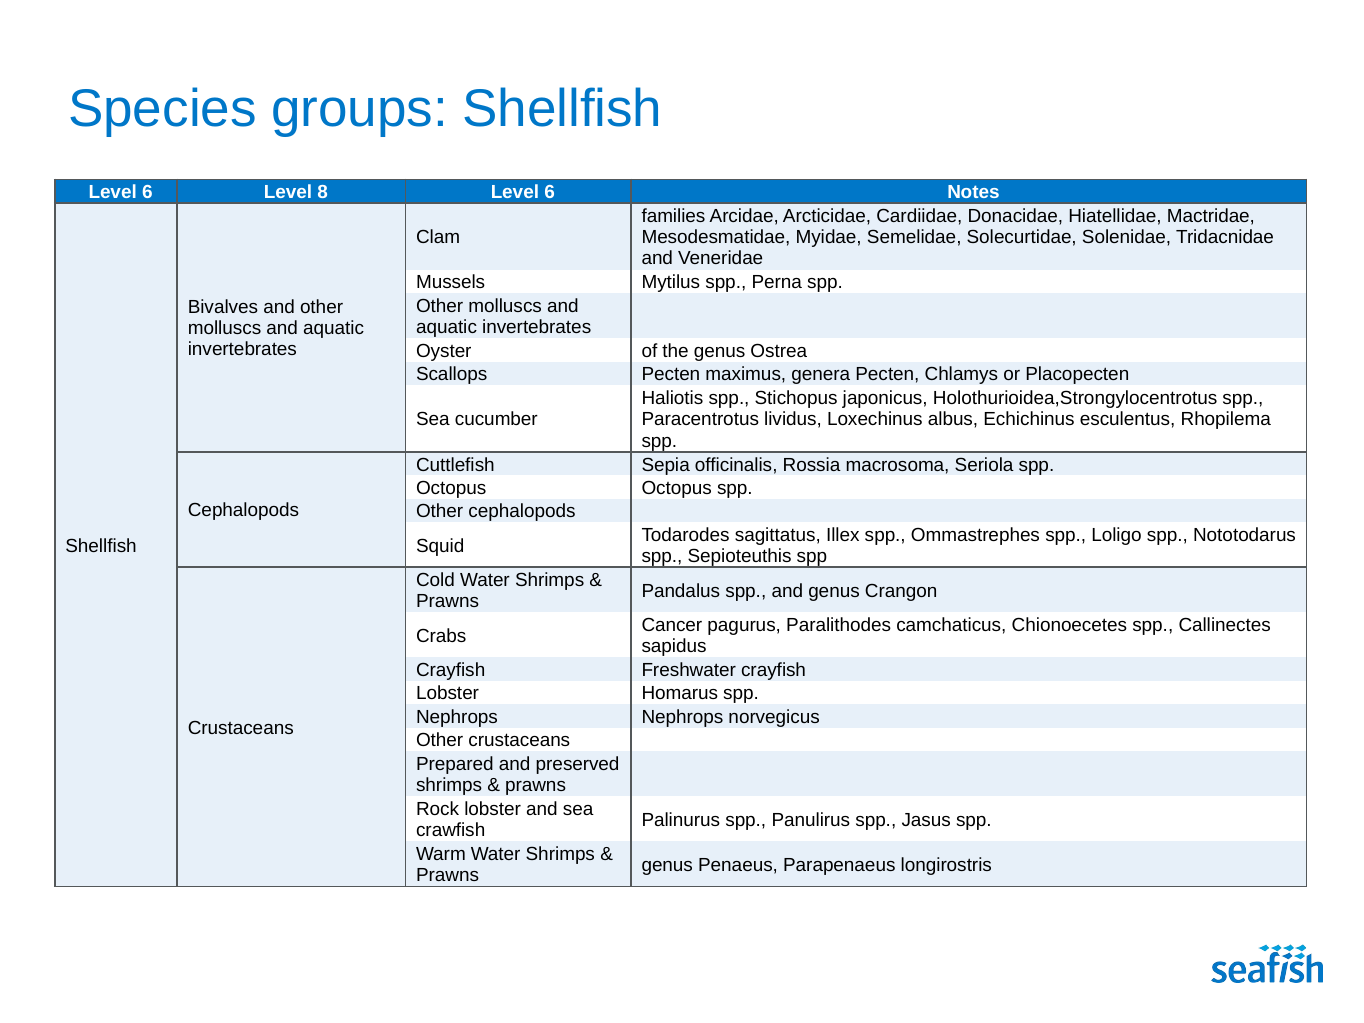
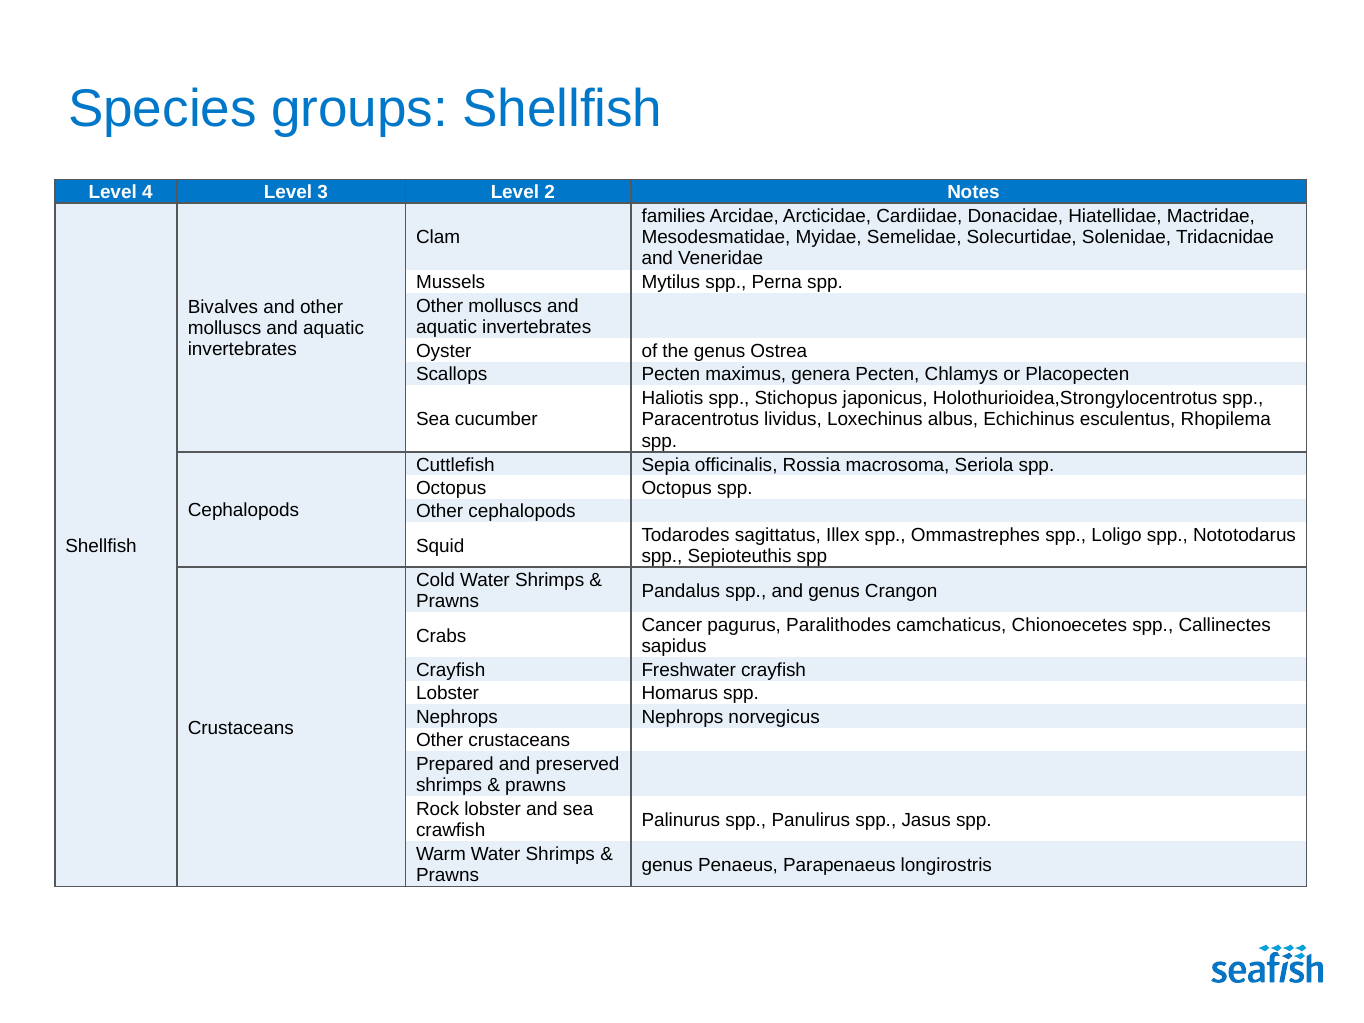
6: 6 -> 4 (147, 192)
8: 8 -> 3 (323, 192)
6: 6 -> 2 (550, 192)
